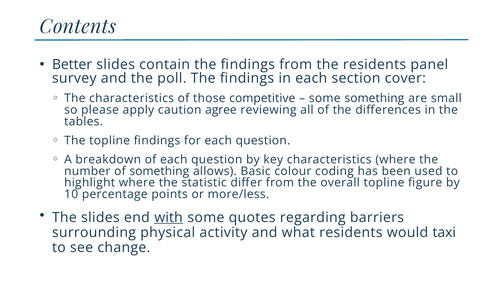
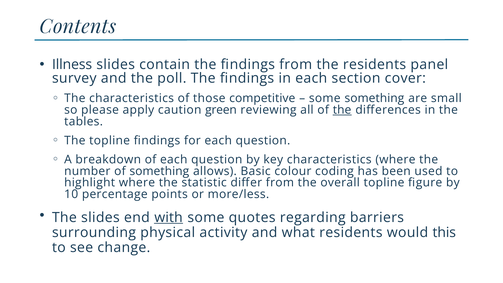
Better: Better -> Illness (72, 65)
agree: agree -> green (221, 110)
the underline: none -> present (342, 110)
taxi: taxi -> this (444, 232)
